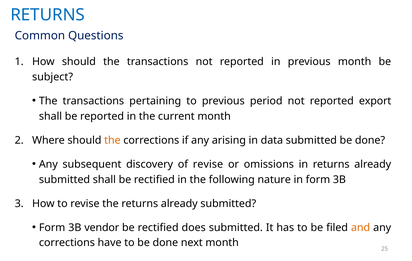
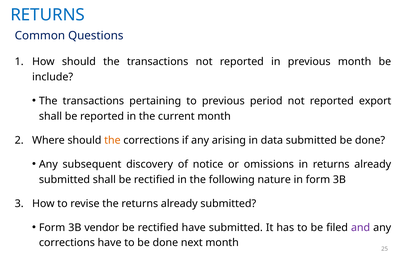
subject: subject -> include (53, 77)
of revise: revise -> notice (208, 165)
rectified does: does -> have (194, 228)
and colour: orange -> purple (361, 228)
